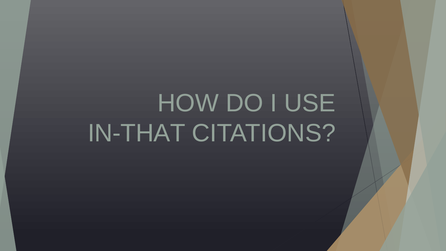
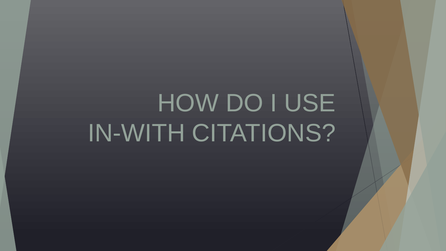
IN-THAT: IN-THAT -> IN-WITH (137, 133)
